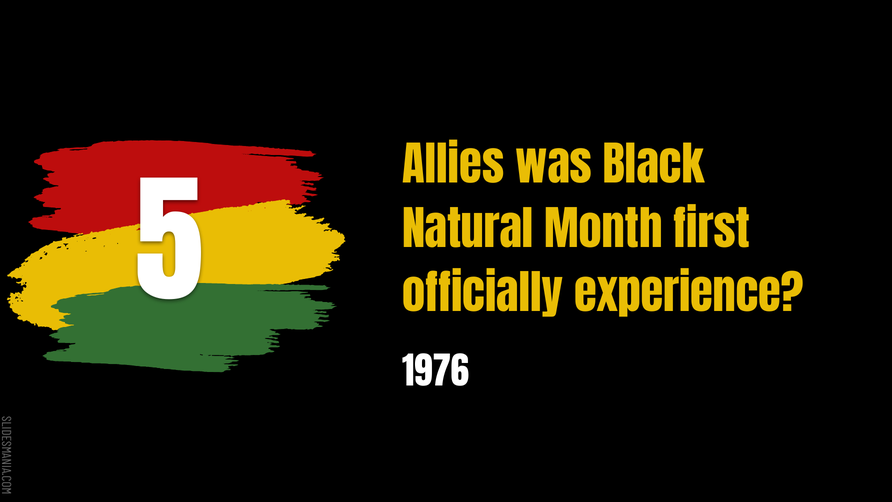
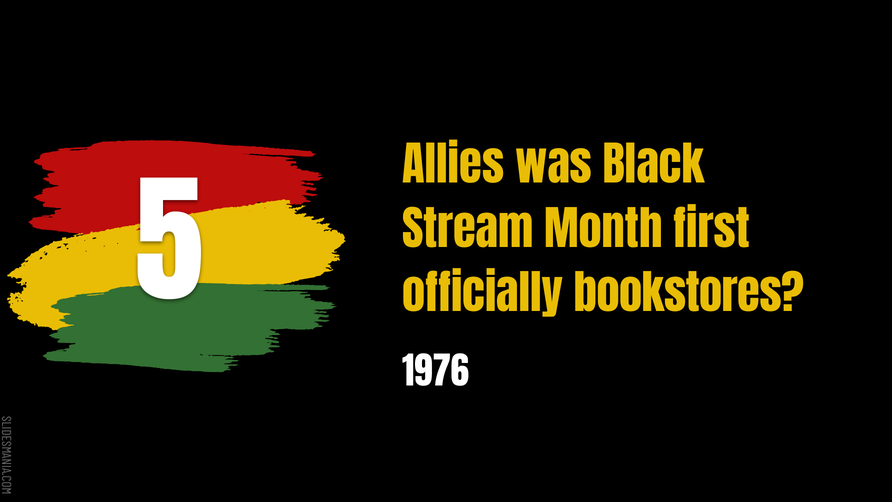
Natural: Natural -> Stream (468, 232)
experience: experience -> bookstores (689, 296)
